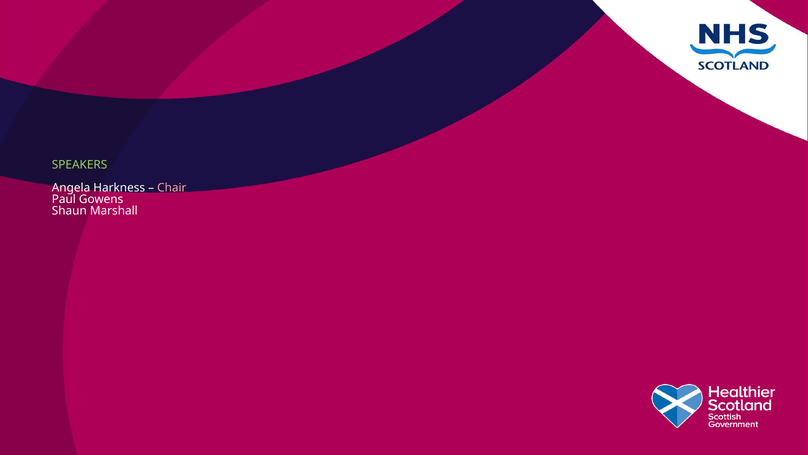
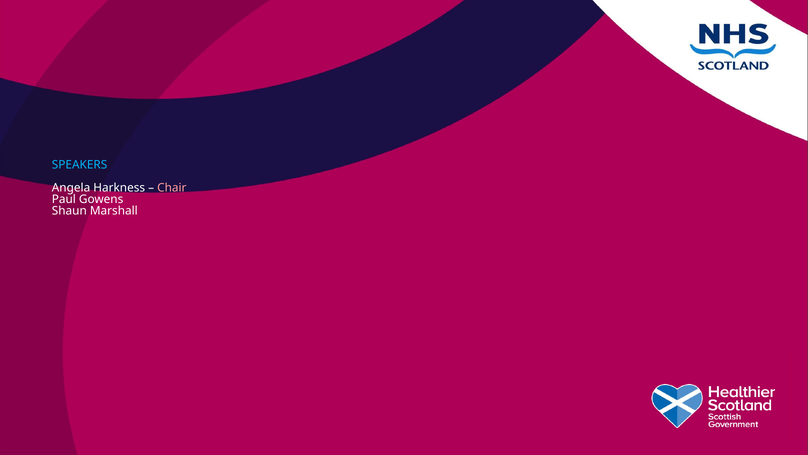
SPEAKERS colour: light green -> light blue (80, 165)
